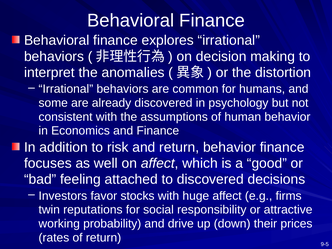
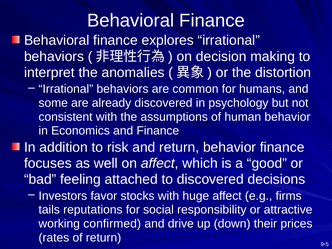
twin: twin -> tails (49, 210)
probability: probability -> confirmed (112, 224)
